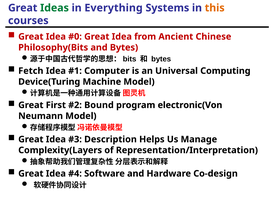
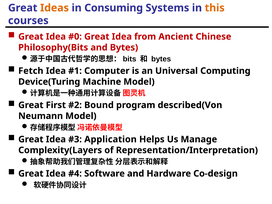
Ideas colour: green -> orange (55, 8)
Everything: Everything -> Consuming (114, 8)
electronic(Von: electronic(Von -> described(Von (190, 105)
Description: Description -> Application (110, 139)
